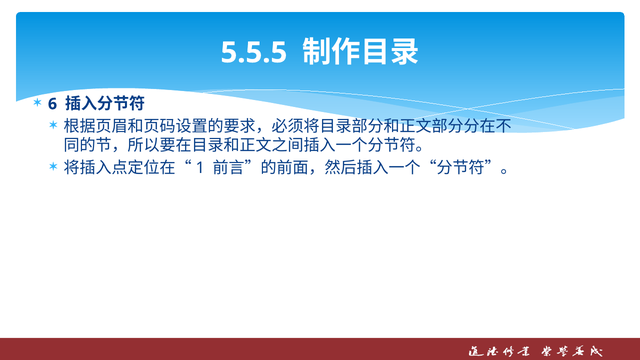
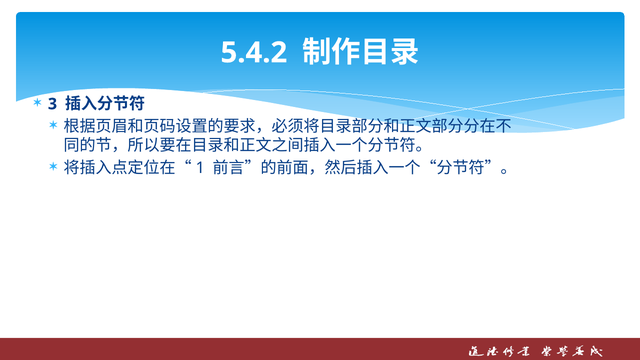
5.5.5: 5.5.5 -> 5.4.2 (254, 53)
6: 6 -> 3 (53, 104)
